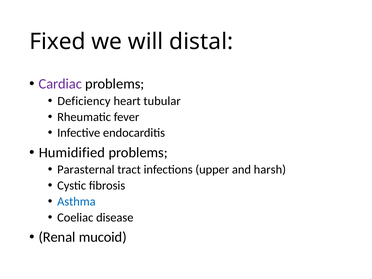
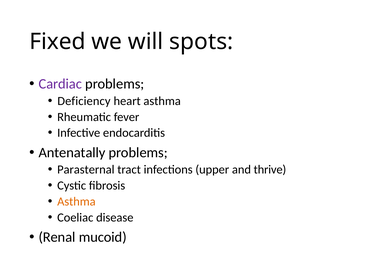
distal: distal -> spots (201, 42)
heart tubular: tubular -> asthma (162, 101)
Humidified: Humidified -> Antenatally (72, 153)
harsh: harsh -> thrive (270, 170)
Asthma colour: blue -> orange (76, 202)
